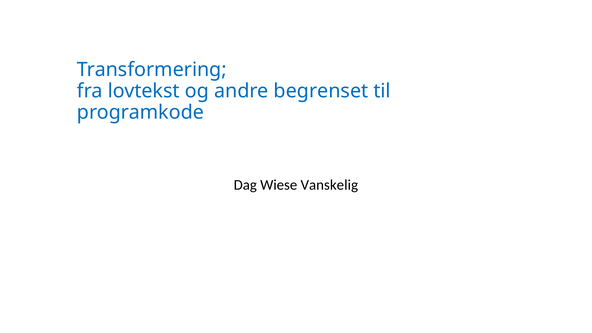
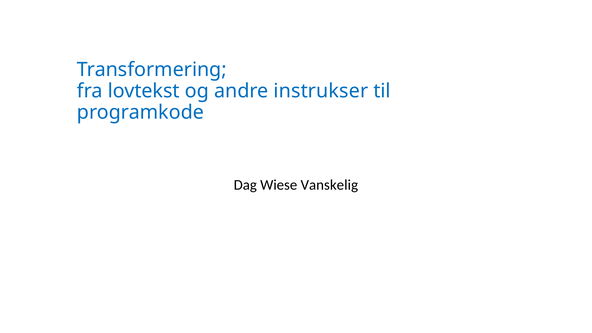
begrenset: begrenset -> instrukser (321, 91)
